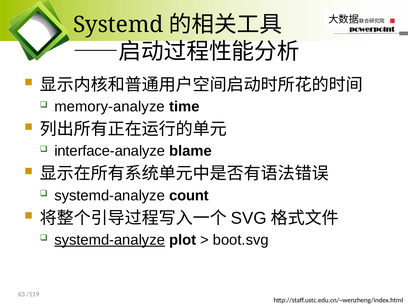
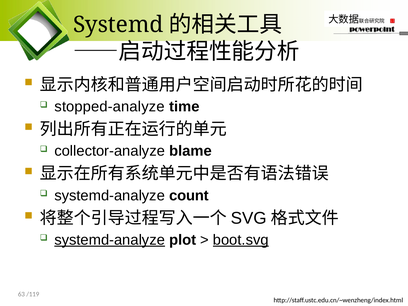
memory-analyze: memory-analyze -> stopped-analyze (110, 107)
interface-analyze: interface-analyze -> collector-analyze (110, 151)
boot.svg underline: none -> present (241, 240)
